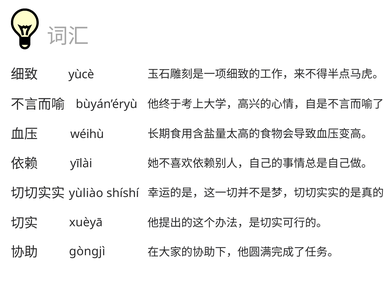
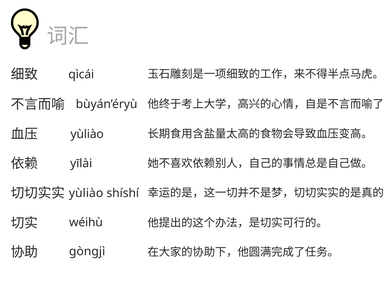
yùcè: yùcè -> qìcái (81, 74)
wéihù: wéihù -> yùliào (87, 134)
xuèyā: xuèyā -> wéihù (86, 222)
